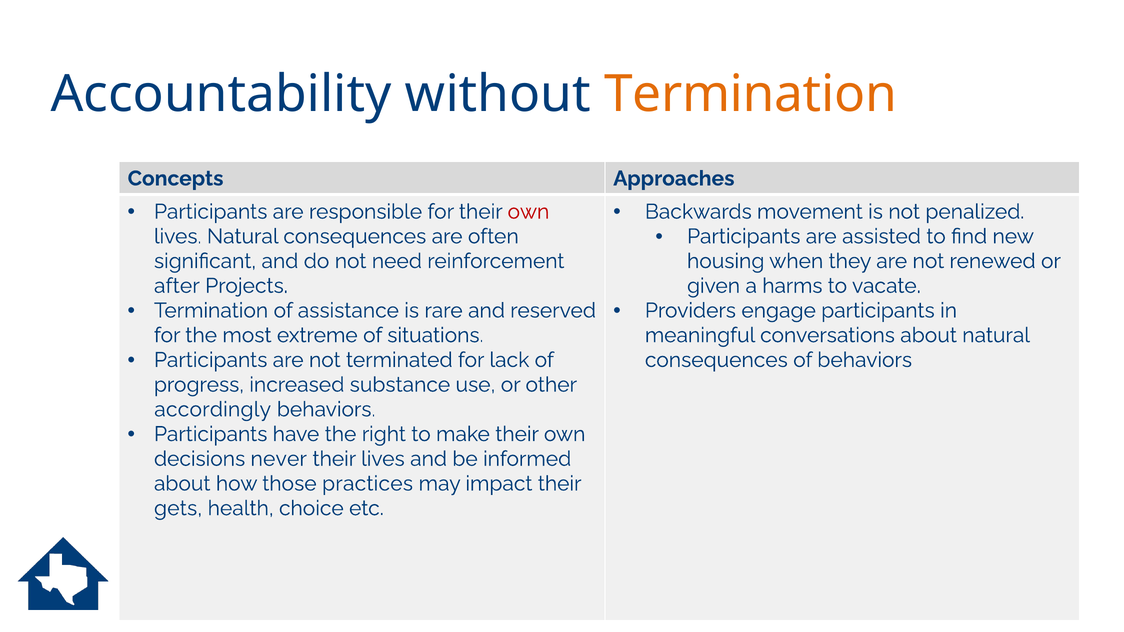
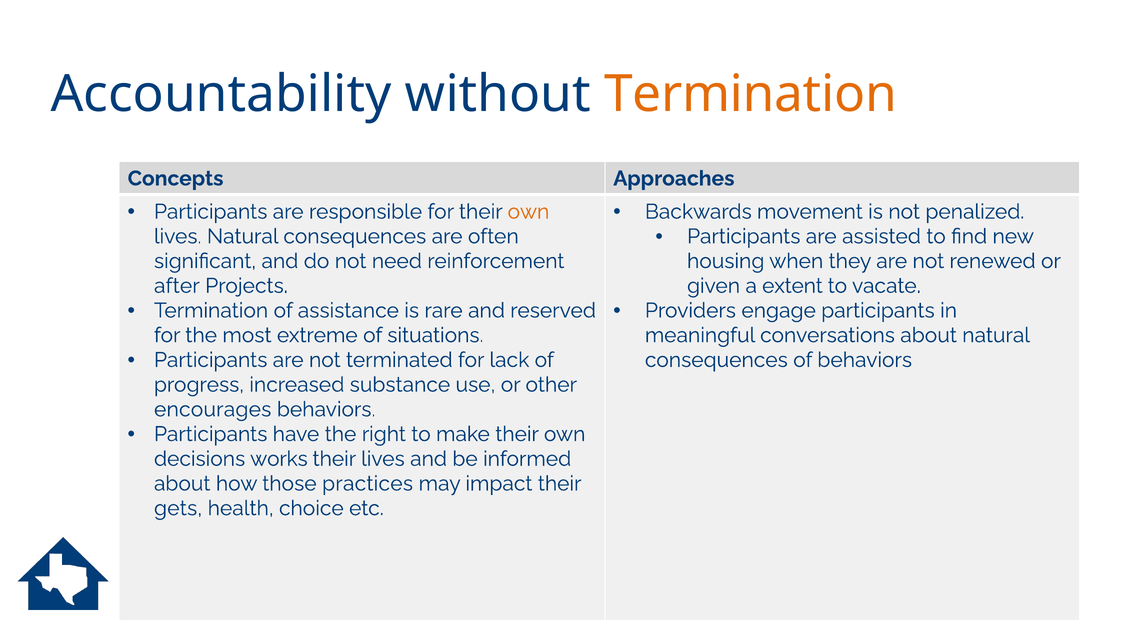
own colour: red -> orange (528, 212)
harms: harms -> extent (792, 286)
accordingly: accordingly -> encourages (213, 410)
never: never -> works (279, 459)
